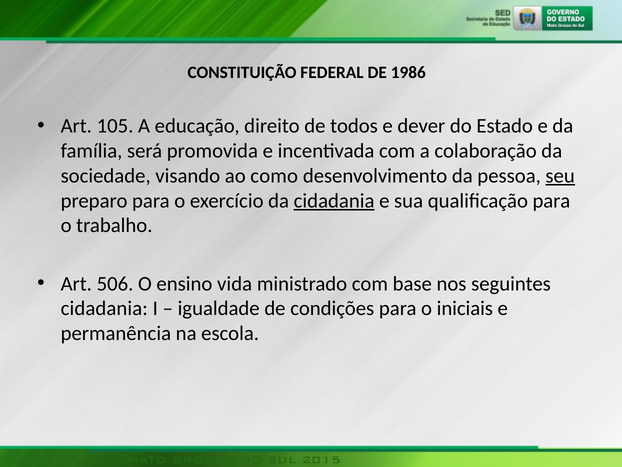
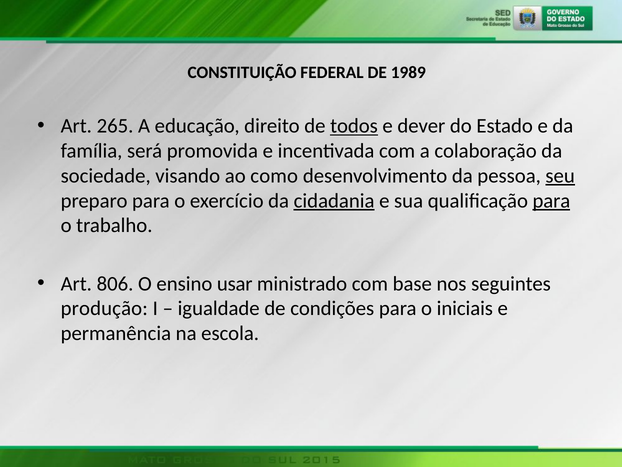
1986: 1986 -> 1989 (408, 72)
105: 105 -> 265 (115, 126)
todos underline: none -> present (354, 126)
para underline: none -> present (551, 200)
506: 506 -> 806 (115, 283)
vida: vida -> usar (235, 283)
cidadania: cidadania -> produção (104, 308)
